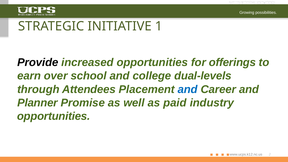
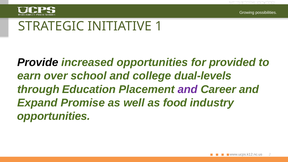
offerings: offerings -> provided (232, 62)
Attendees: Attendees -> Education (89, 89)
and colour: blue -> purple (188, 89)
Planner: Planner -> Expand (37, 103)
paid: paid -> food (175, 103)
